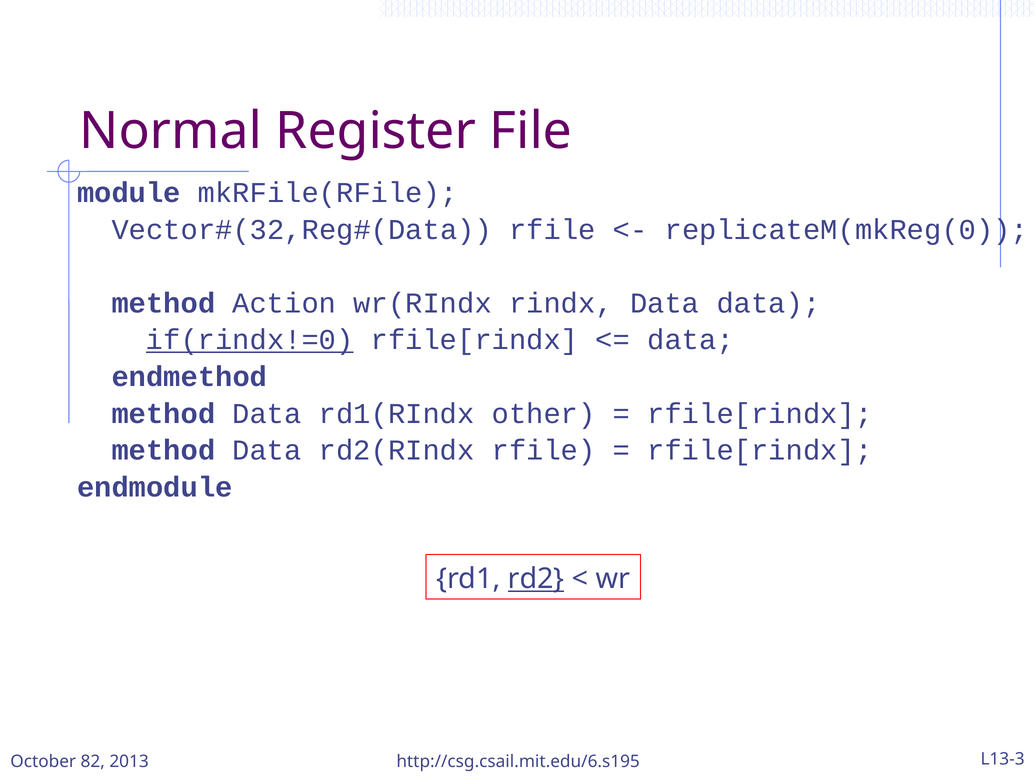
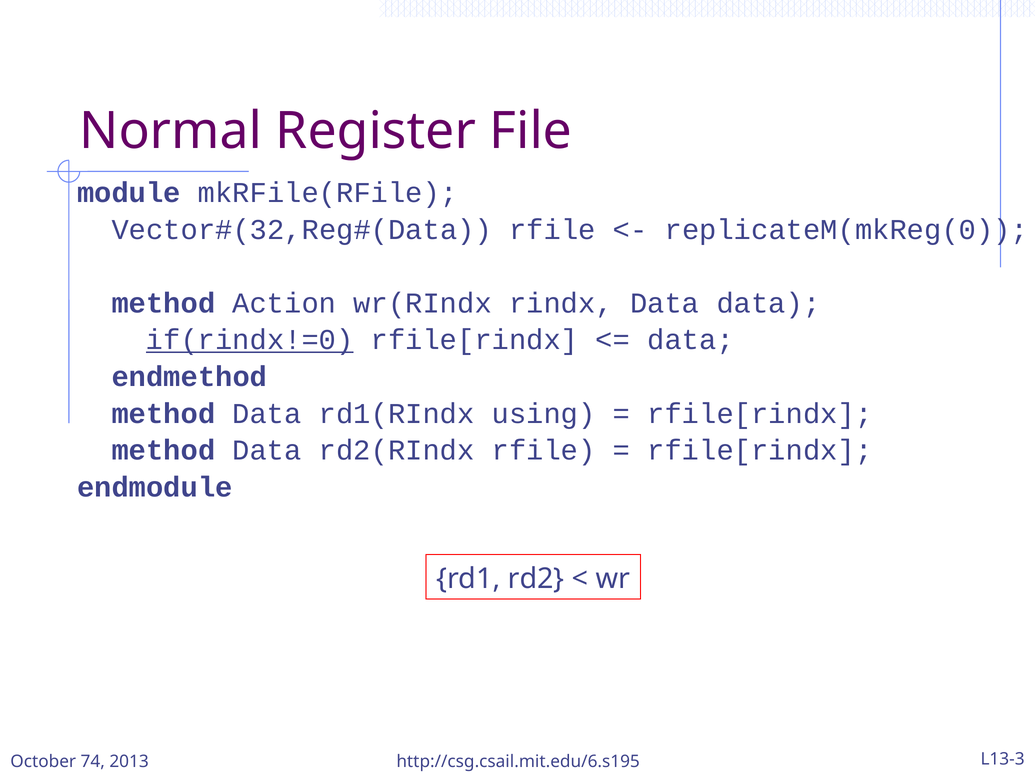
other: other -> using (544, 414)
rd2 underline: present -> none (536, 579)
82: 82 -> 74 (93, 762)
